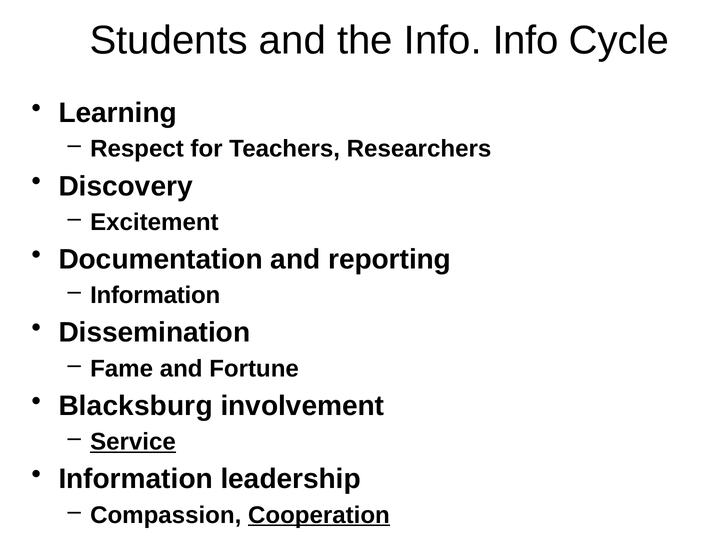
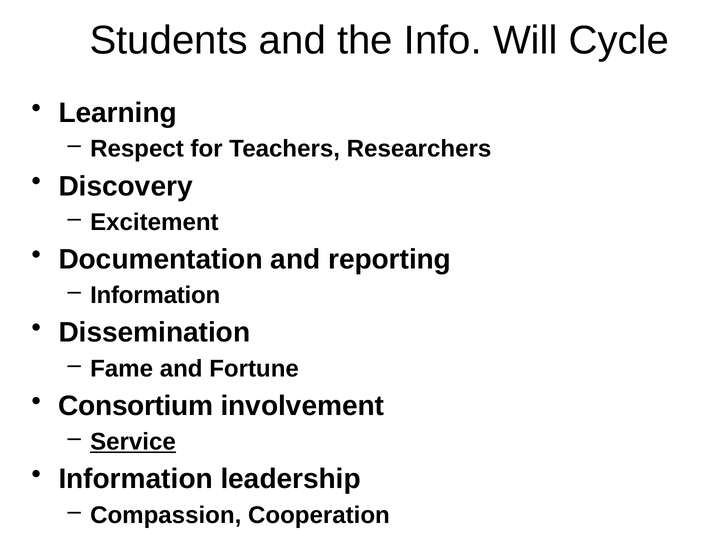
Info Info: Info -> Will (525, 40)
Blacksburg: Blacksburg -> Consortium (136, 405)
Cooperation underline: present -> none (319, 514)
